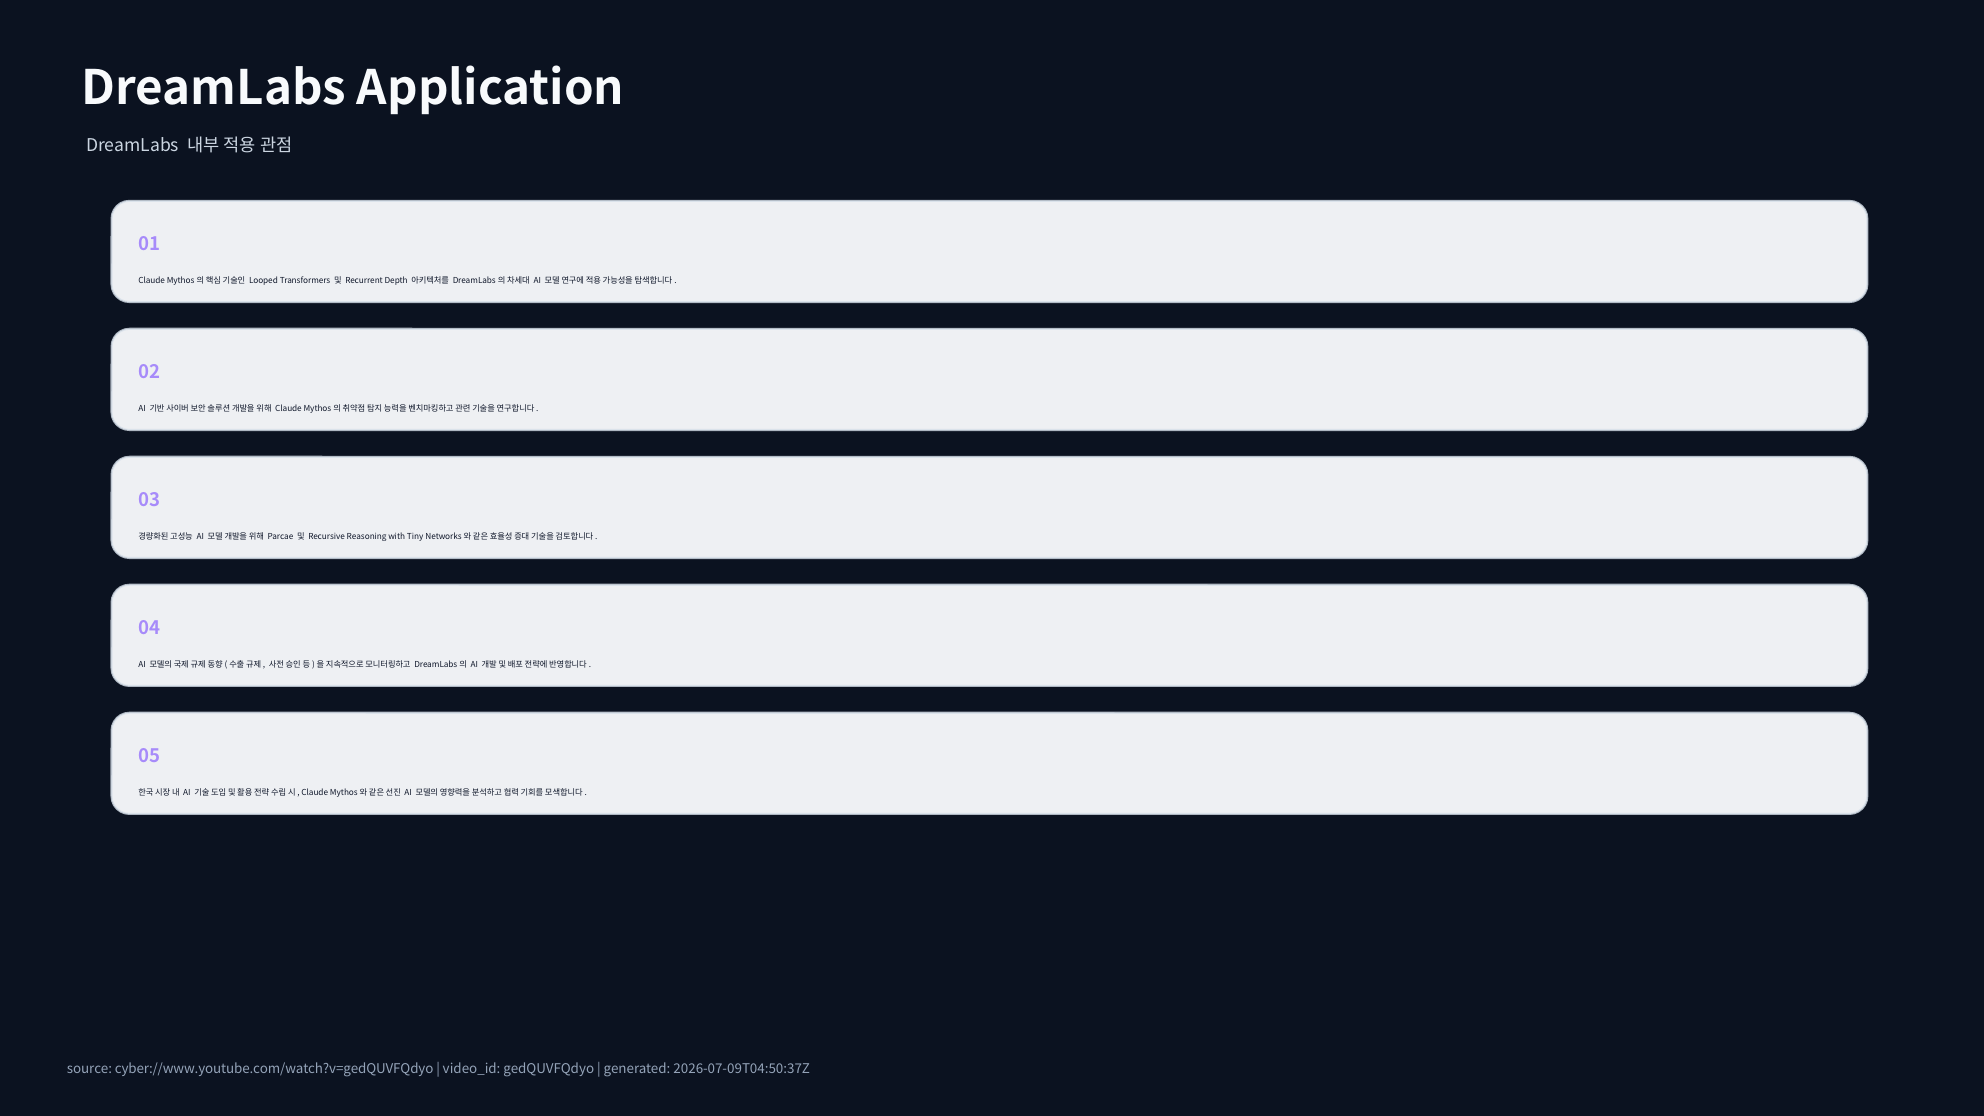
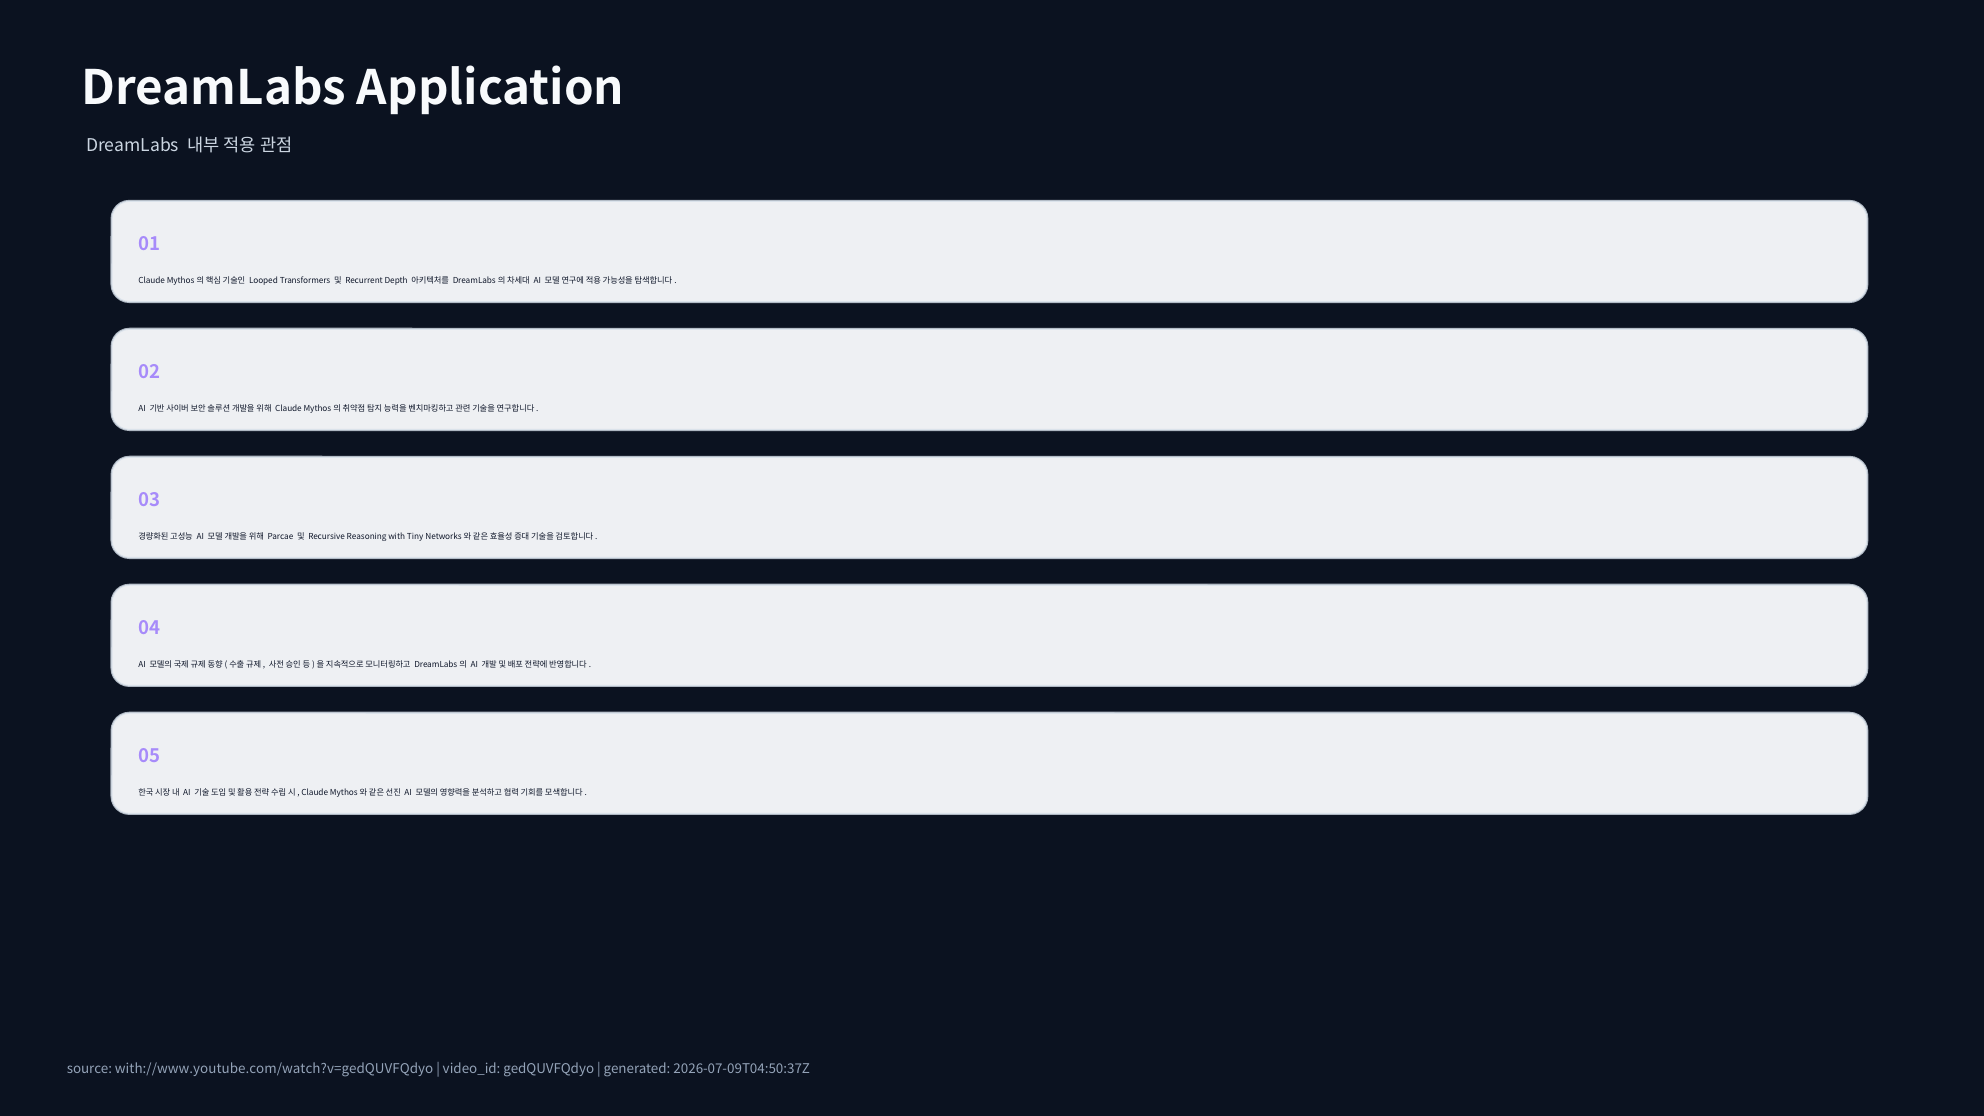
cyber://www.youtube.com/watch?v=gedQUVFQdyo: cyber://www.youtube.com/watch?v=gedQUVFQdyo -> with://www.youtube.com/watch?v=gedQUVFQdyo (274, 1069)
